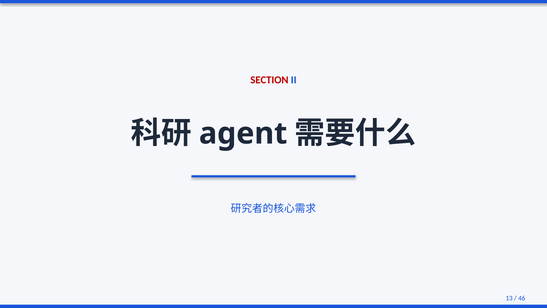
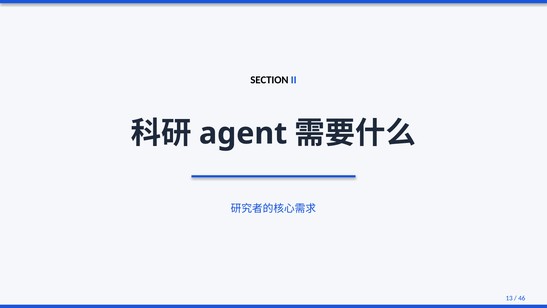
SECTION colour: red -> black (269, 80)
